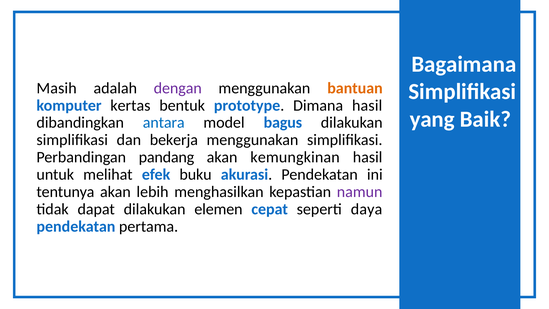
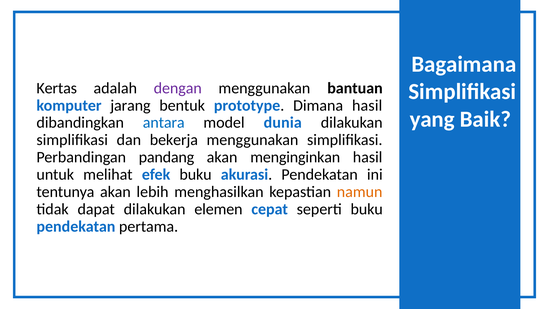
Masih: Masih -> Kertas (57, 88)
bantuan colour: orange -> black (355, 88)
kertas: kertas -> jarang (130, 105)
bagus: bagus -> dunia (283, 123)
kemungkinan: kemungkinan -> menginginkan (295, 157)
namun colour: purple -> orange (360, 192)
seperti daya: daya -> buku (367, 209)
